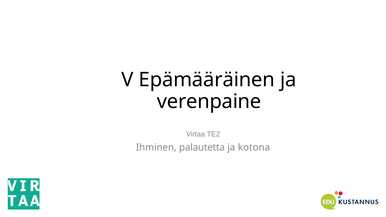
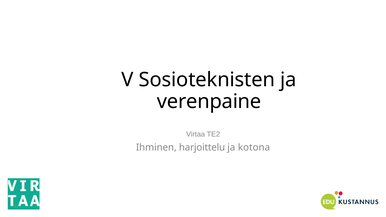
Epämääräinen: Epämääräinen -> Sosioteknisten (207, 80)
palautetta: palautetta -> harjoittelu (202, 148)
